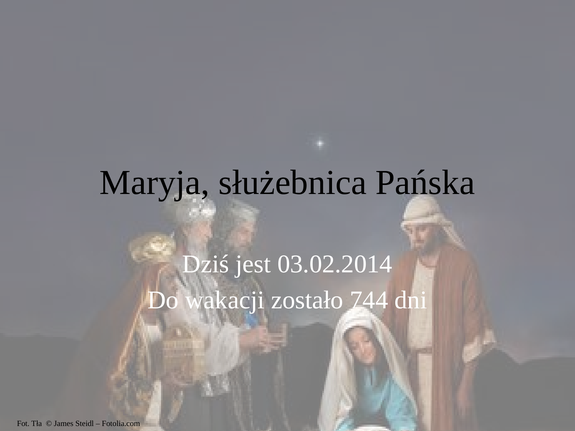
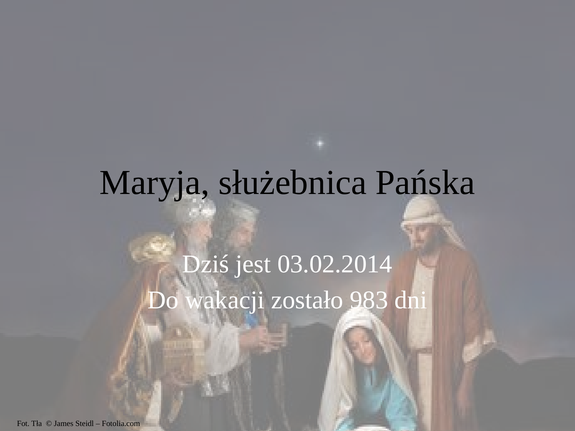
744: 744 -> 983 (369, 300)
